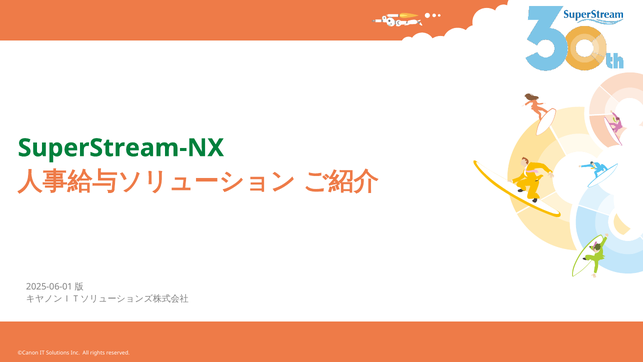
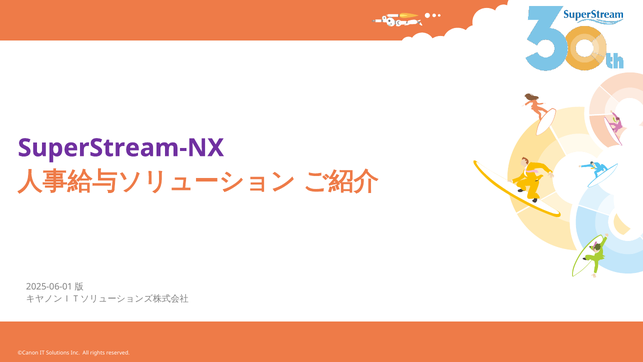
SuperStream-NX colour: green -> purple (121, 148)
